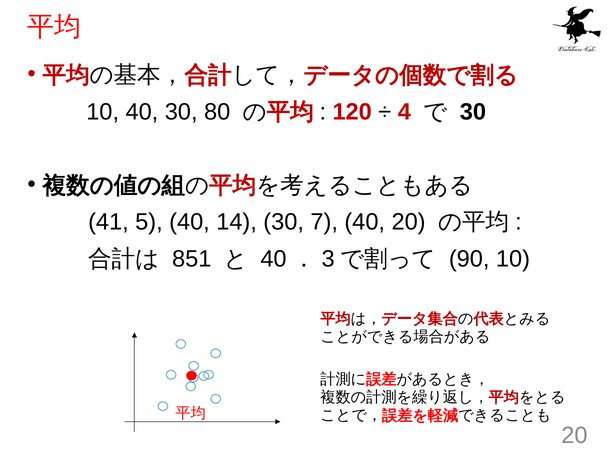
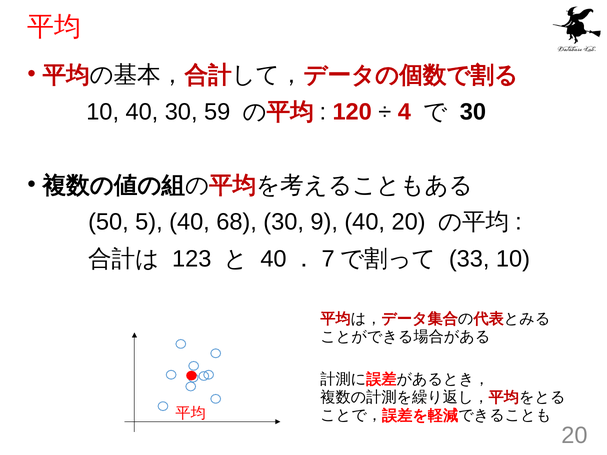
80: 80 -> 59 (217, 112)
41: 41 -> 50 (108, 222)
14: 14 -> 68 (237, 222)
7: 7 -> 9 (324, 222)
851: 851 -> 123 (192, 259)
3: 3 -> 7 (328, 259)
90: 90 -> 33 (469, 259)
